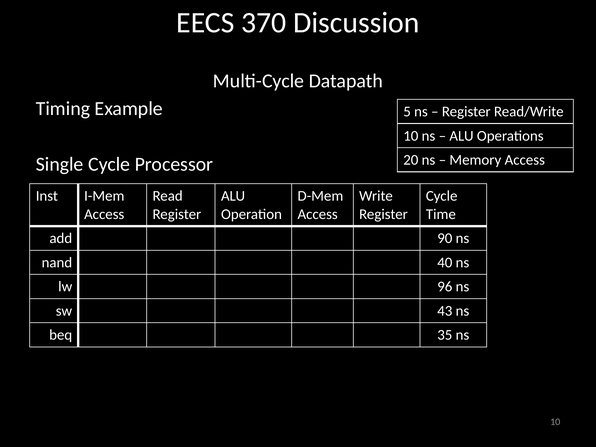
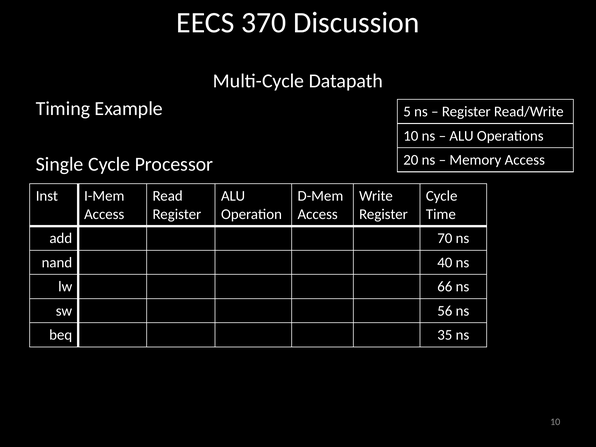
90: 90 -> 70 (445, 238)
96: 96 -> 66 (445, 287)
43: 43 -> 56 (445, 311)
